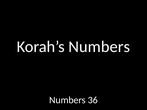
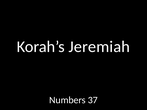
Korah’s Numbers: Numbers -> Jeremiah (99, 47)
36: 36 -> 37 (93, 100)
